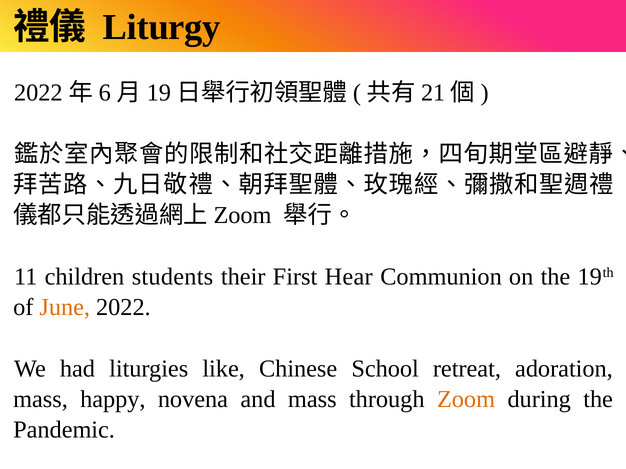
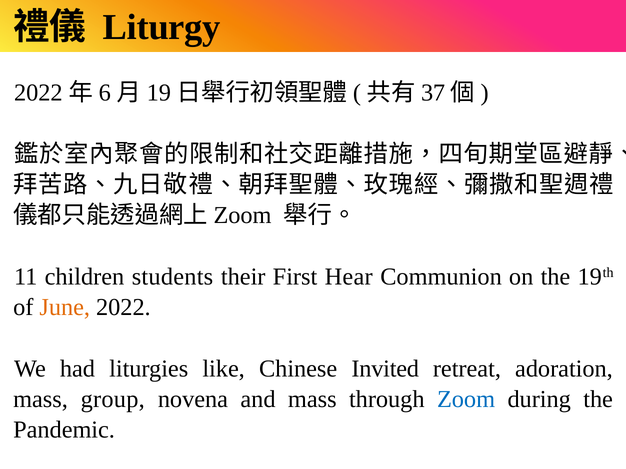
21: 21 -> 37 (433, 93)
School: School -> Invited (385, 369)
happy: happy -> group (113, 400)
Zoom colour: orange -> blue (466, 400)
